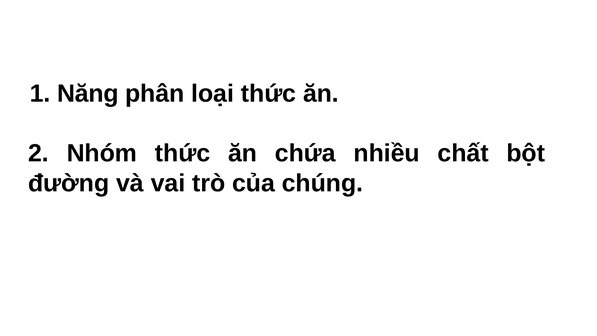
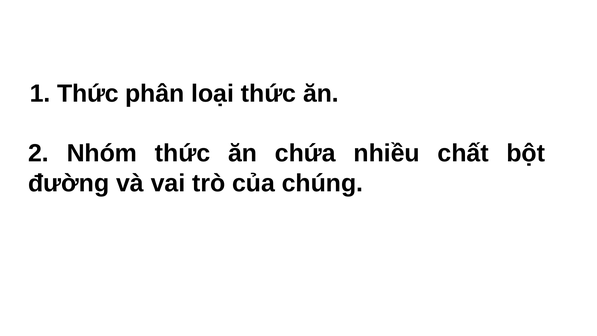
1 Năng: Năng -> Thức (88, 93)
